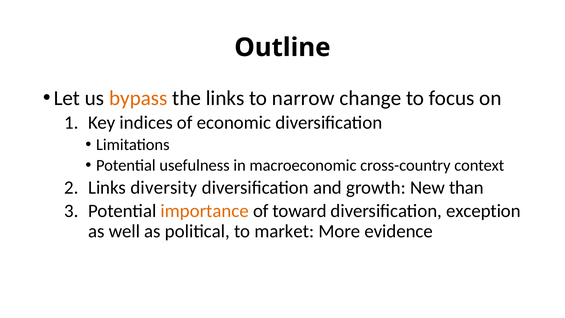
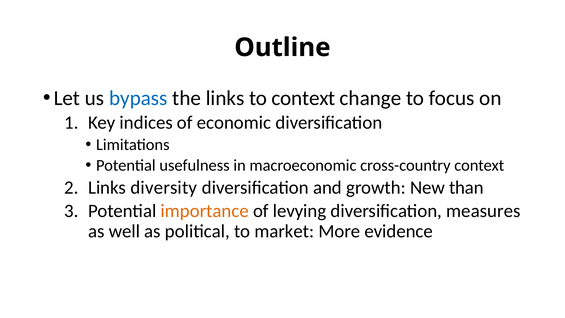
bypass colour: orange -> blue (138, 98)
to narrow: narrow -> context (303, 98)
toward: toward -> levying (300, 211)
exception: exception -> measures (483, 211)
